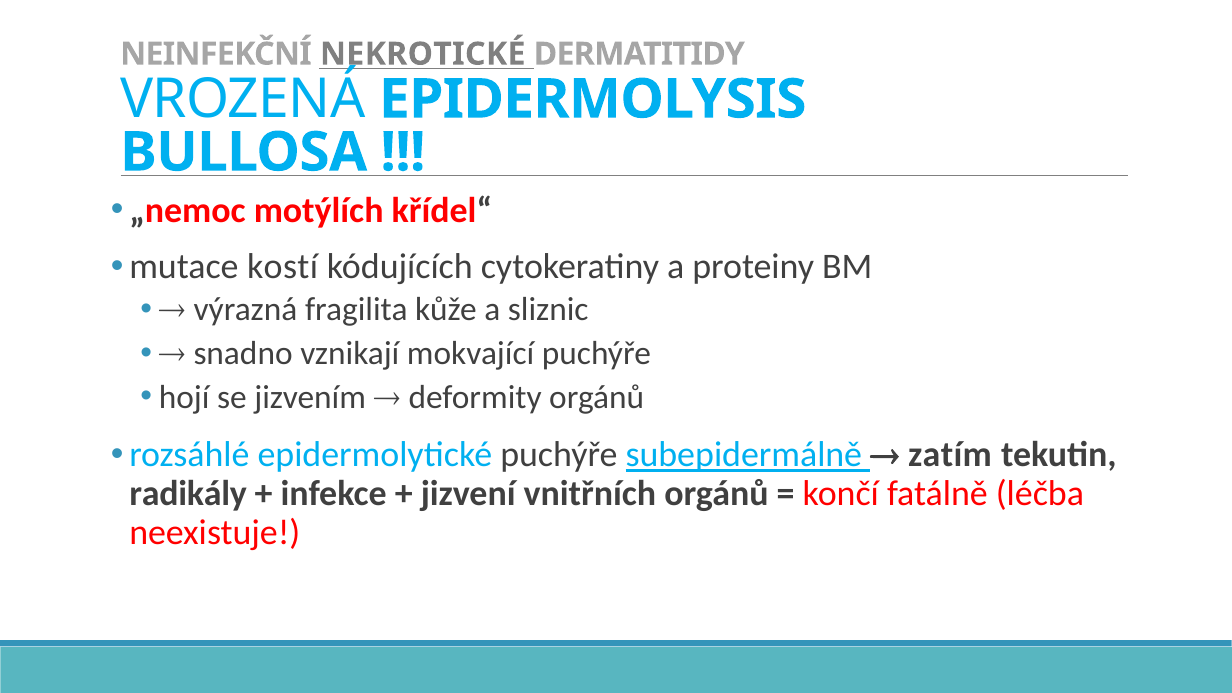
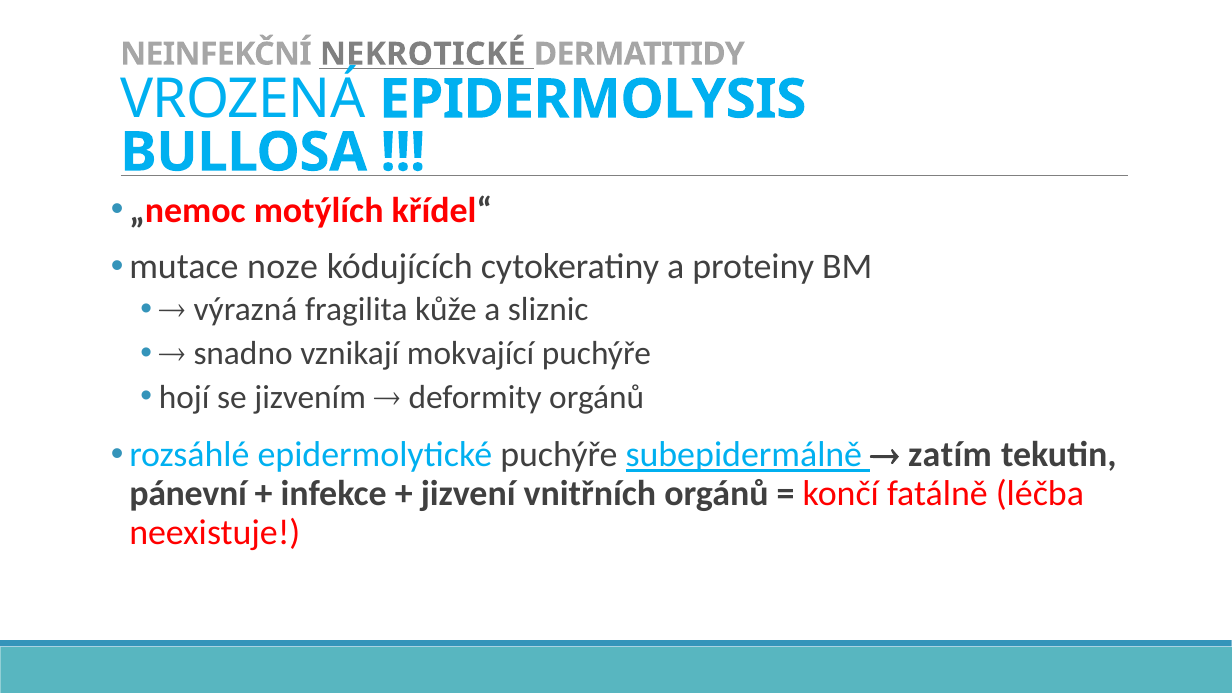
kostí: kostí -> noze (283, 267)
radikály: radikály -> pánevní (188, 494)
